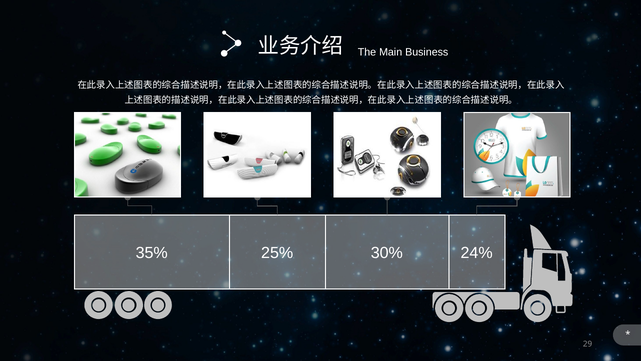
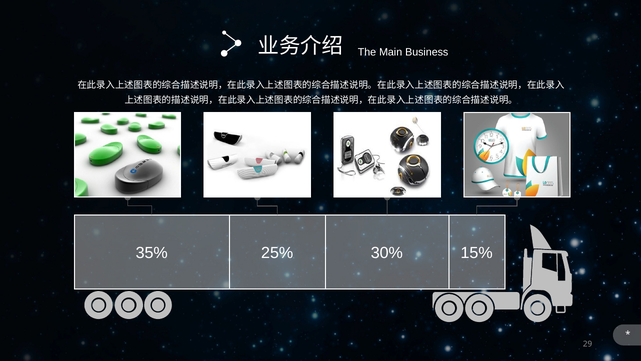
24%: 24% -> 15% (477, 253)
